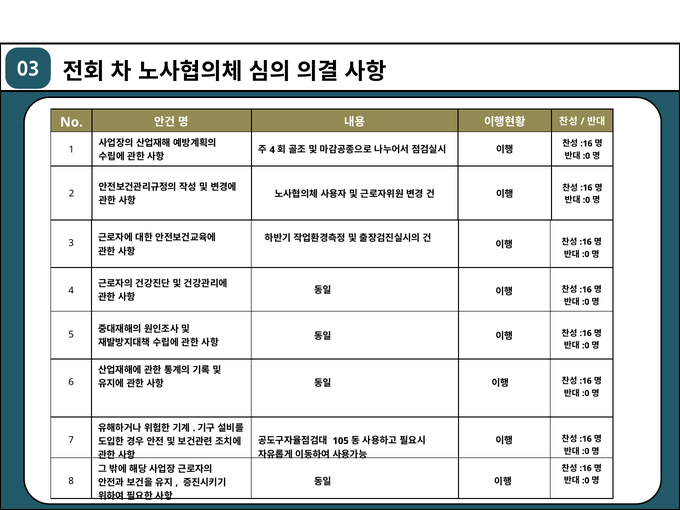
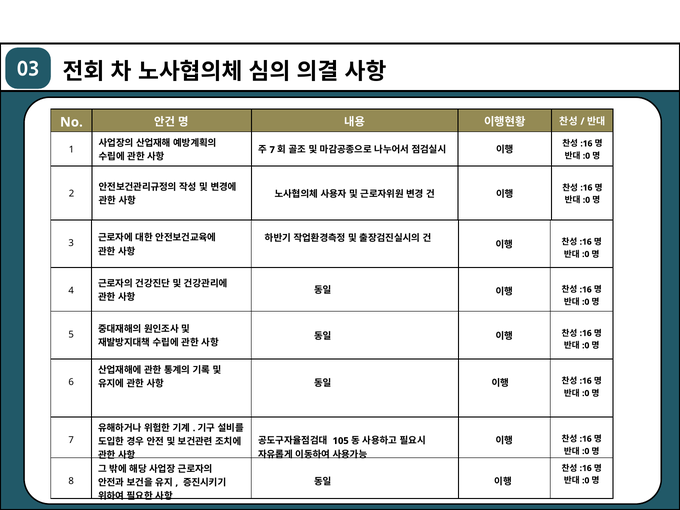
4: 4 -> 7 (272, 150)
